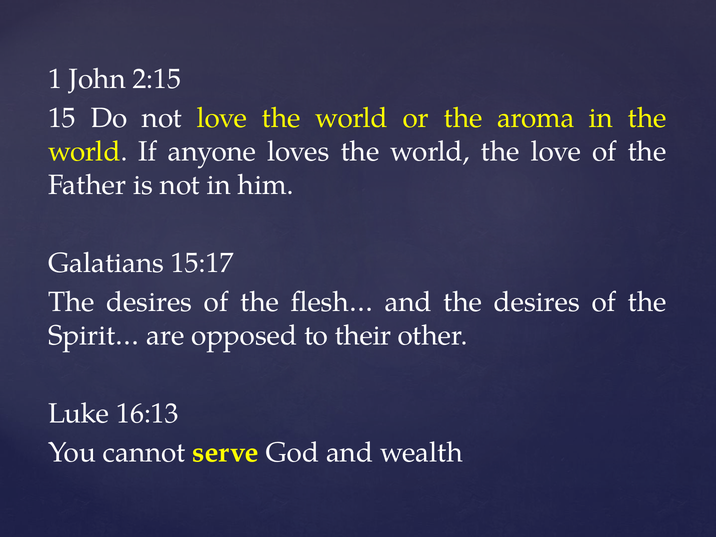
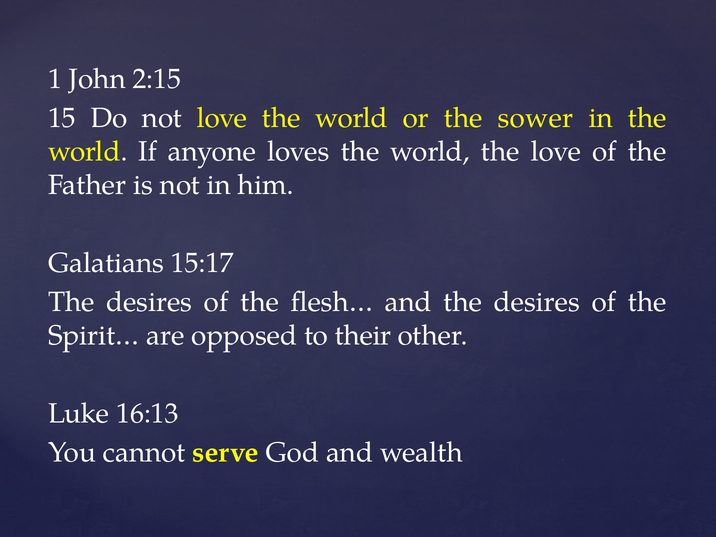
aroma: aroma -> sower (536, 118)
